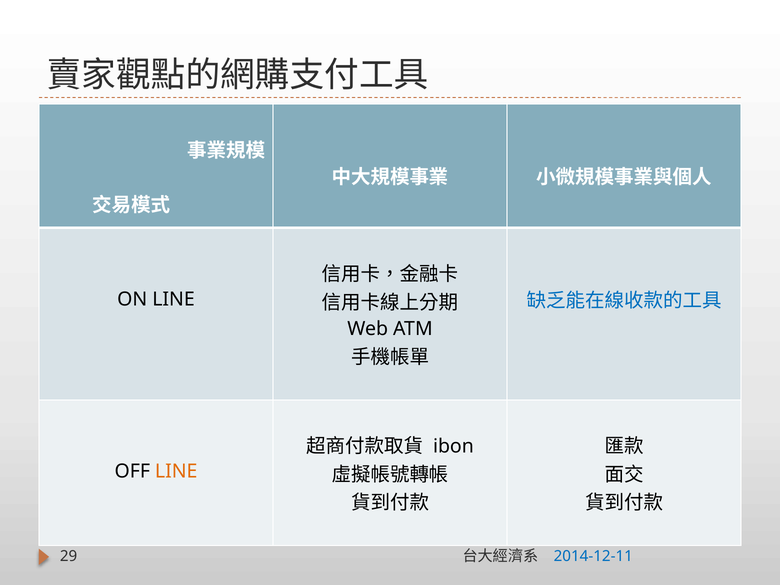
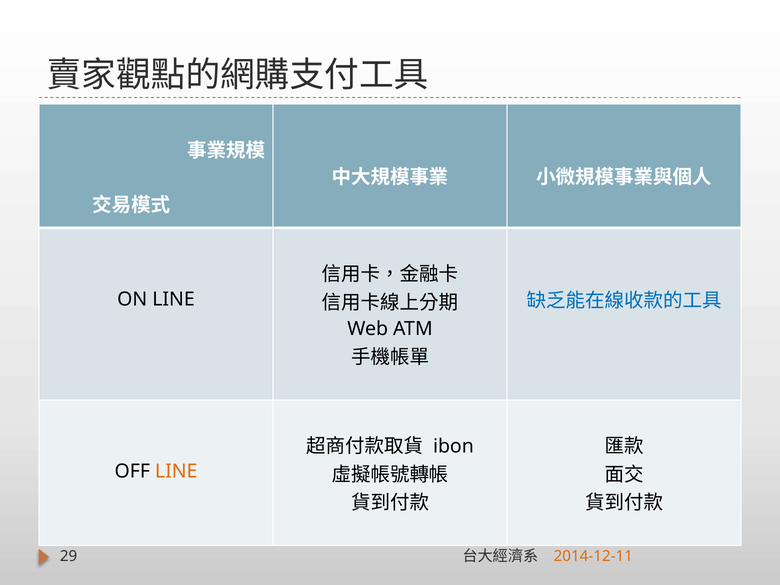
2014-12-11 colour: blue -> orange (593, 556)
